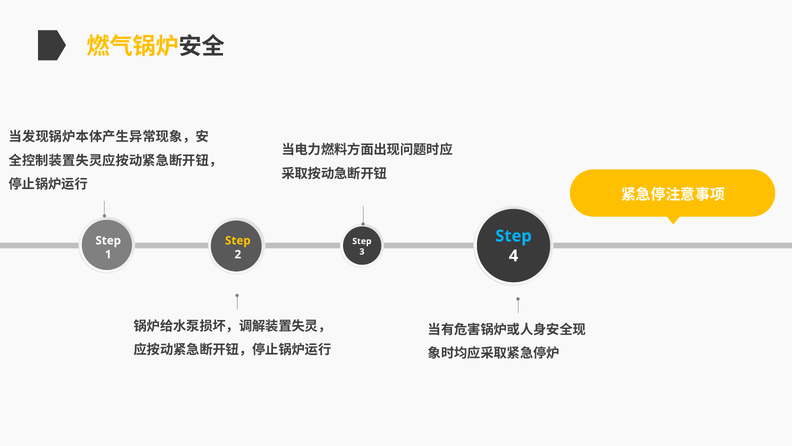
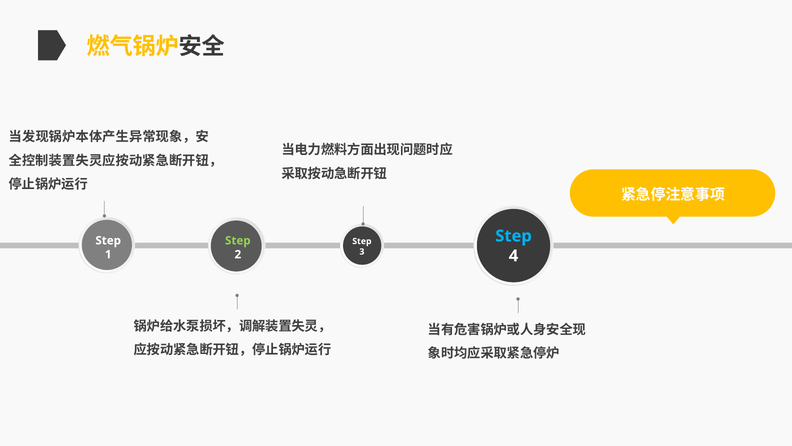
Step colour: yellow -> light green (238, 240)
